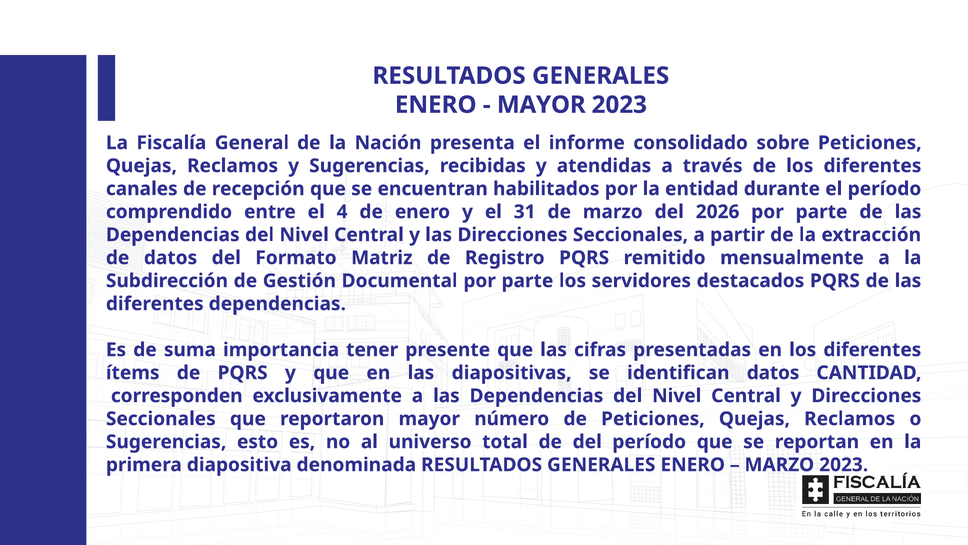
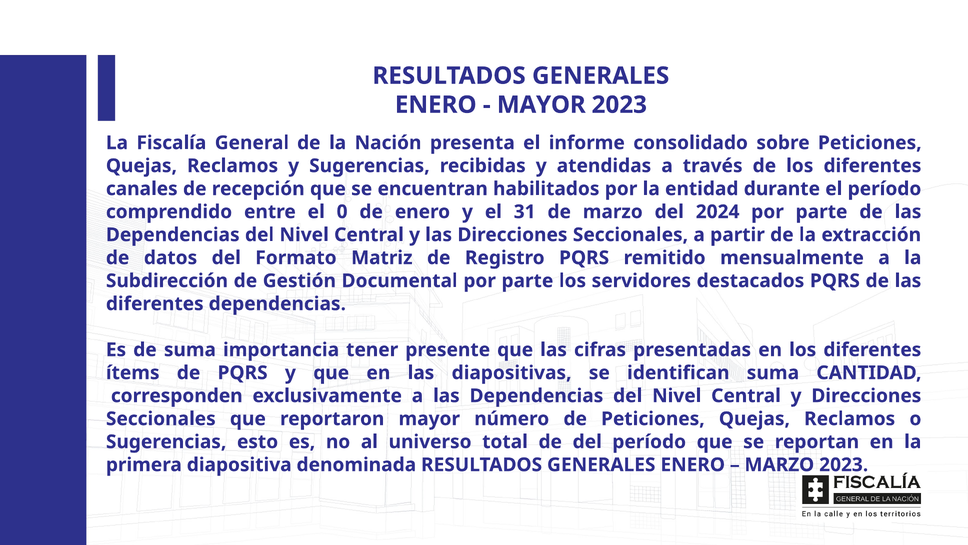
4: 4 -> 0 (342, 212)
2026: 2026 -> 2024 (718, 212)
identifican datos: datos -> suma (773, 373)
